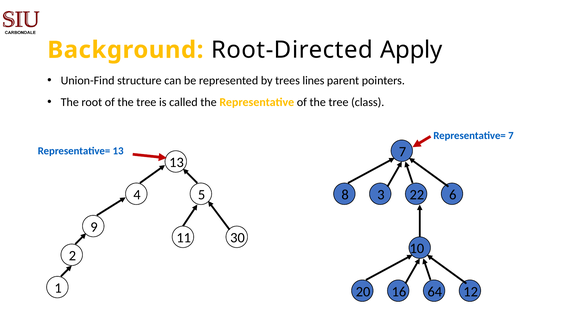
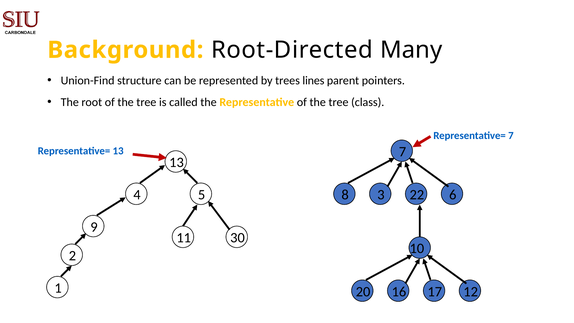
Apply: Apply -> Many (411, 50)
64: 64 -> 17 (435, 292)
